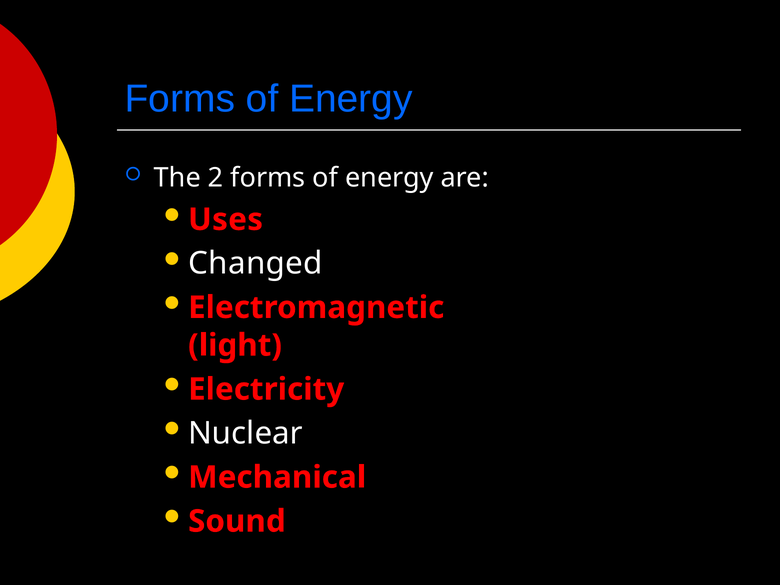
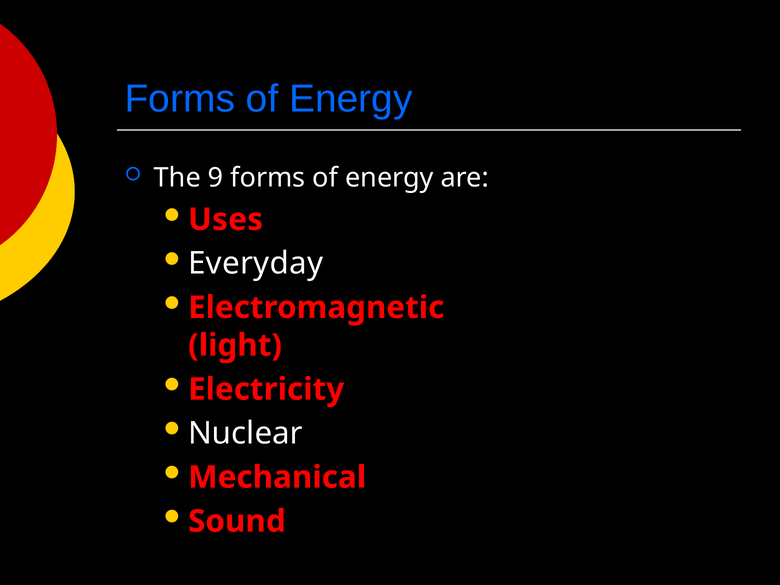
2: 2 -> 9 (216, 178)
Changed: Changed -> Everyday (256, 264)
